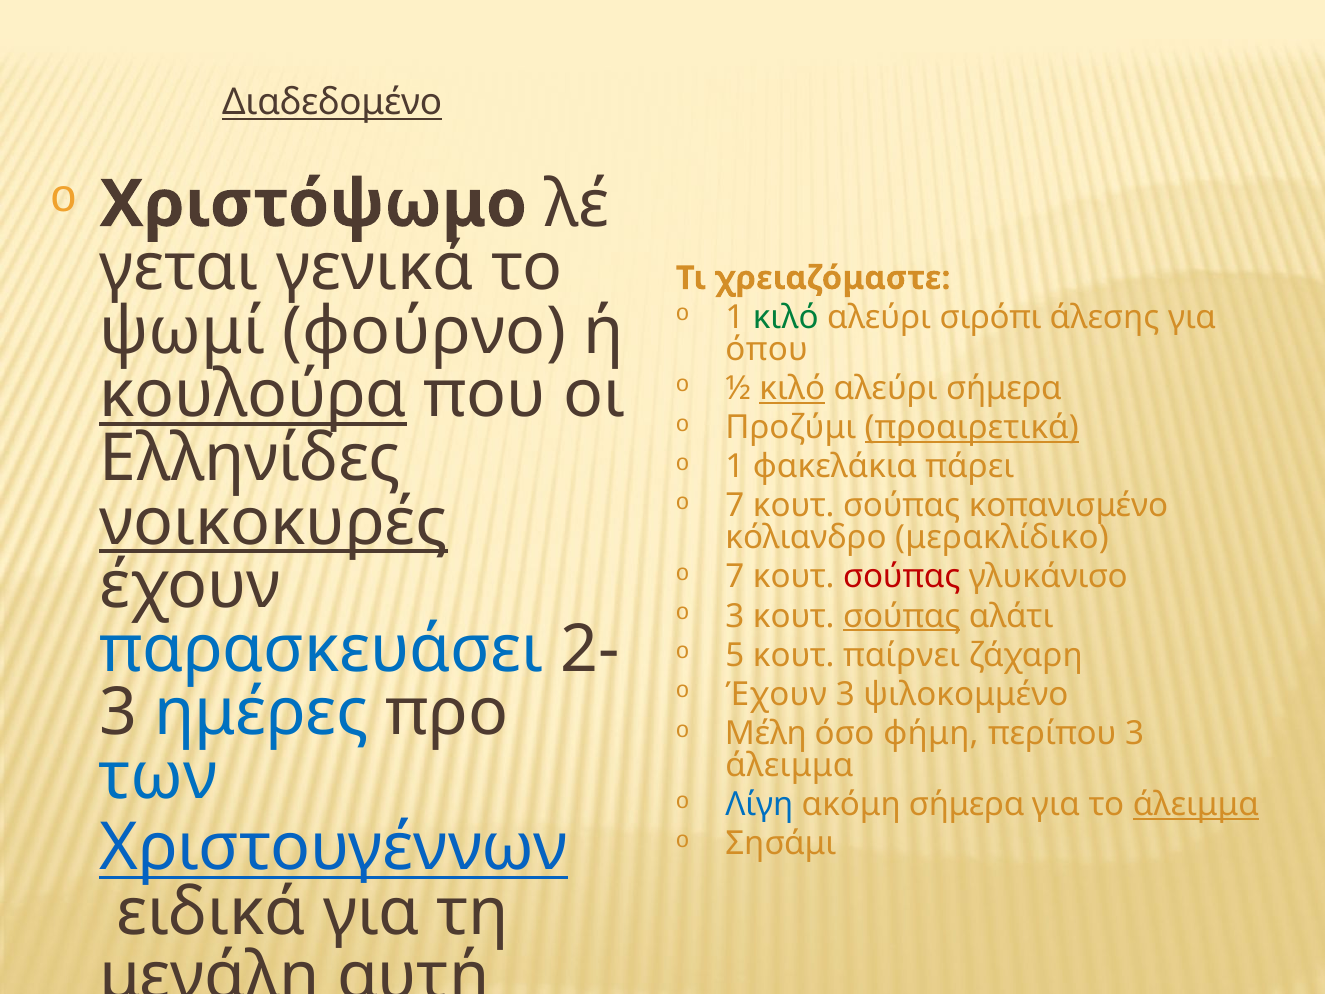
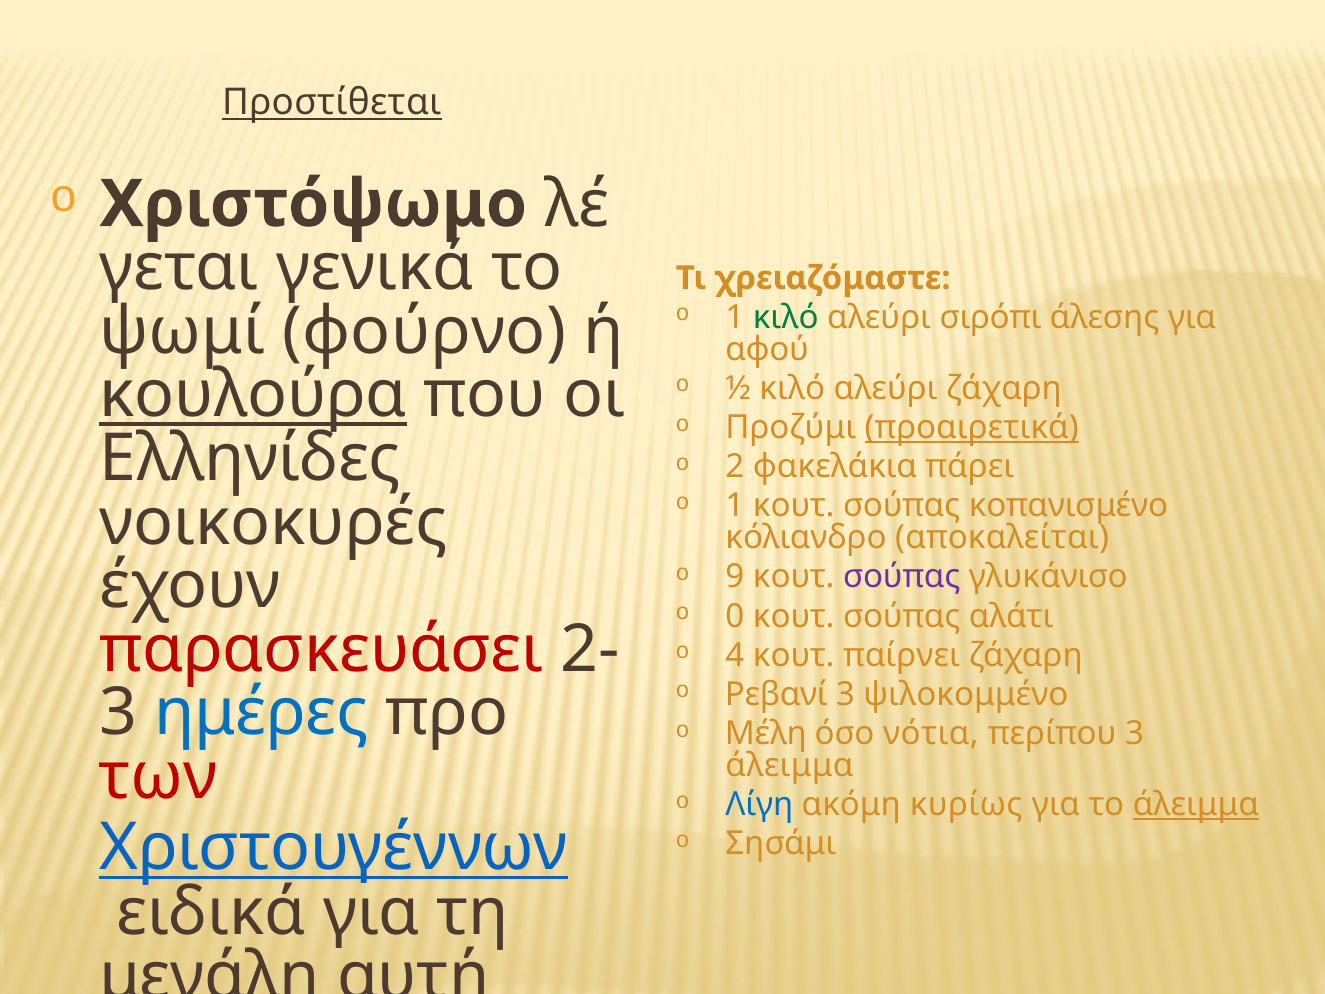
Διαδεδομένο: Διαδεδομένο -> Προστίθεται (332, 102)
όπου: όπου -> αφού (767, 349)
κιλό underline: present -> none (792, 388)
αλεύρι σήμερα: σήμερα -> ζάχαρη (1004, 388)
1: 1 -> 2 (735, 467)
7: 7 -> 1 (735, 506)
νοικοκυρές underline: present -> none (274, 522)
μερακλίδικο: μερακλίδικο -> αποκαλείται (1002, 538)
7: 7 -> 9 (735, 577)
σούπας colour: red -> purple (902, 577)
3: 3 -> 0 (735, 616)
σούπας underline: present -> none (902, 616)
παρασκευάσει colour: blue -> red (322, 649)
5: 5 -> 4 (735, 655)
Έχουν: Έχουν -> Ρεβανί (776, 694)
φήμη: φήμη -> νότια (931, 733)
των colour: blue -> red (158, 776)
ακόμη σήμερα: σήμερα -> κυρίως (966, 804)
